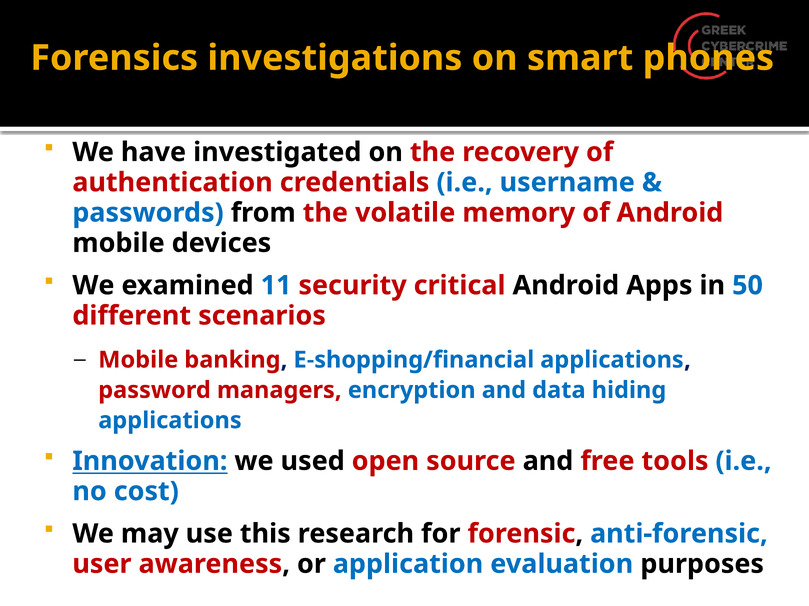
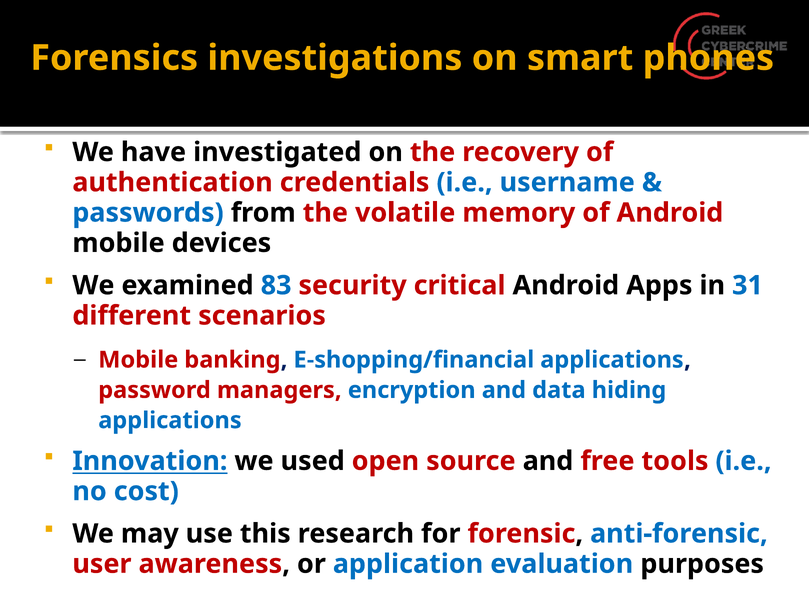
11: 11 -> 83 (276, 286)
50: 50 -> 31 (747, 286)
